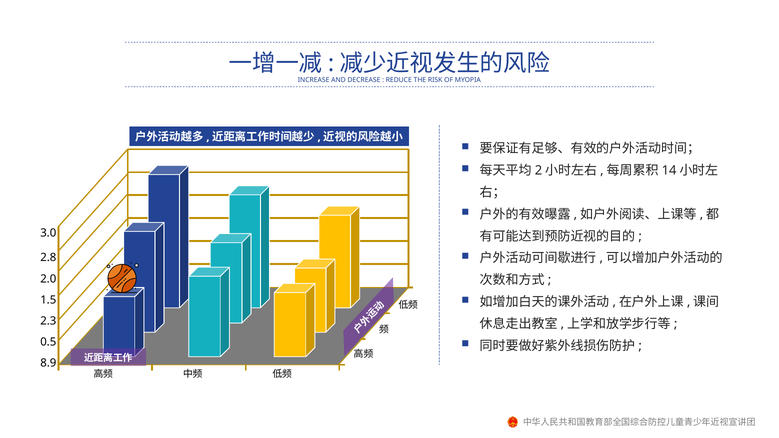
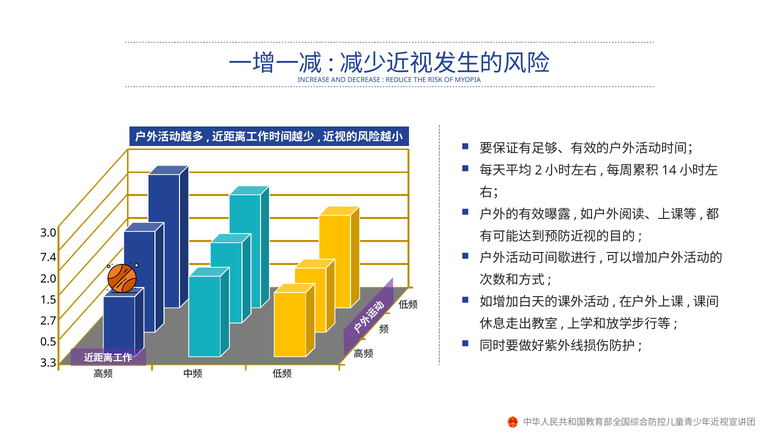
2.8: 2.8 -> 7.4 (48, 257)
2.3: 2.3 -> 2.7 (48, 321)
8.9: 8.9 -> 3.3 (48, 363)
